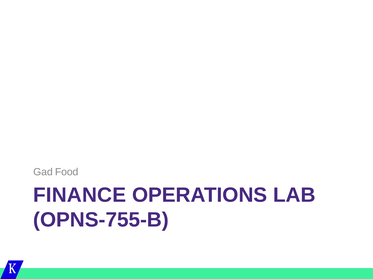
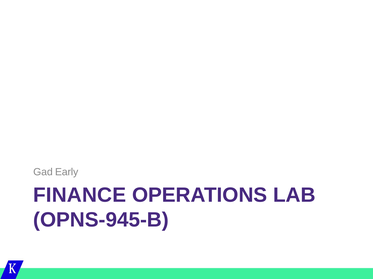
Food: Food -> Early (67, 172)
OPNS-755-B: OPNS-755-B -> OPNS-945-B (101, 220)
